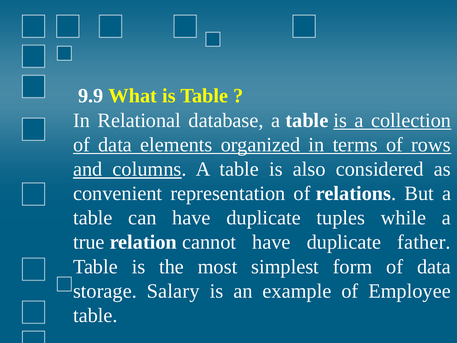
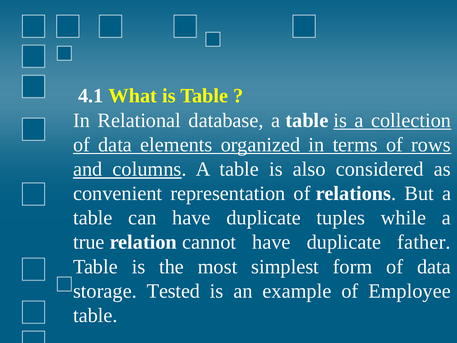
9.9: 9.9 -> 4.1 (91, 96)
Salary: Salary -> Tested (173, 291)
